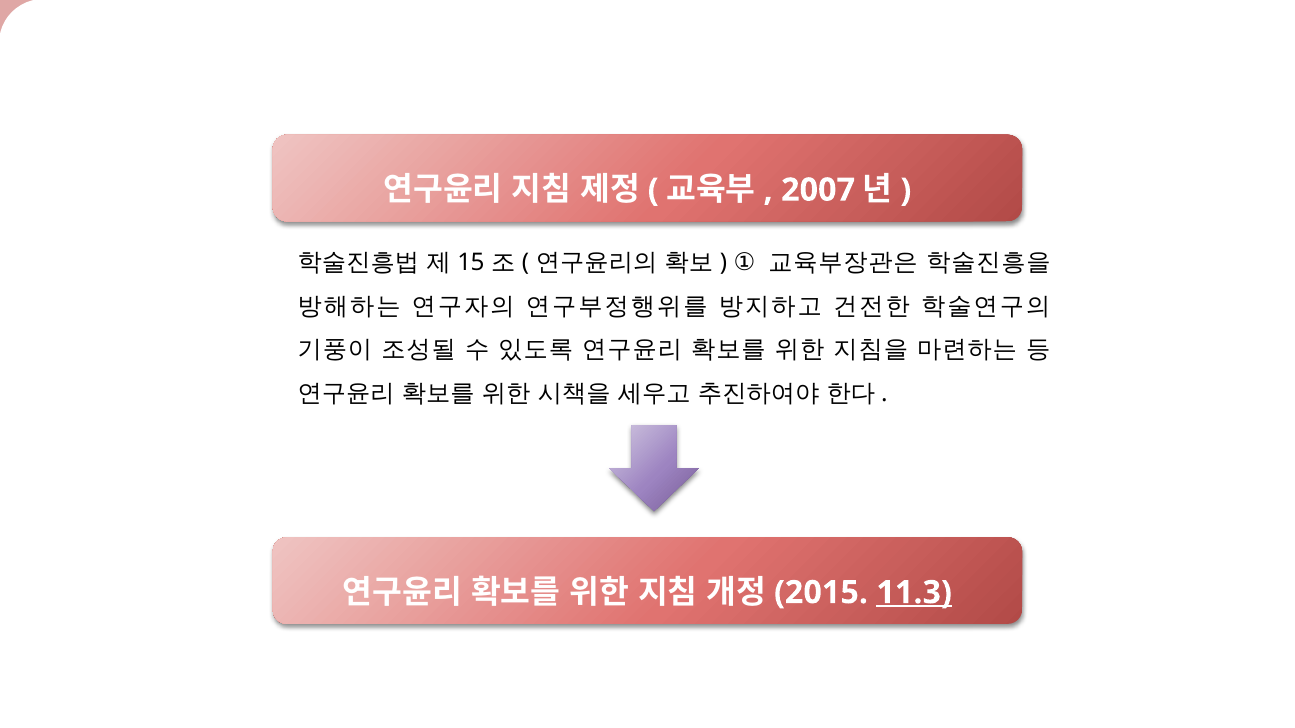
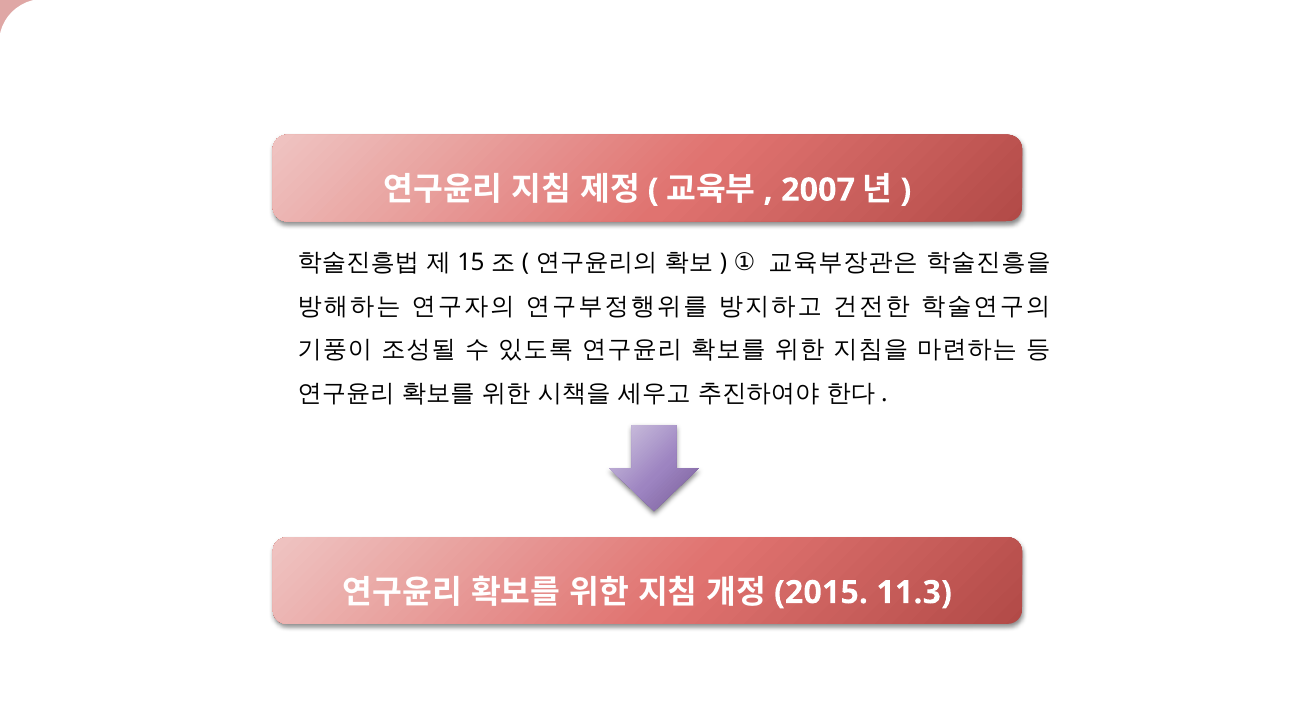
11.3 underline: present -> none (914, 593)
